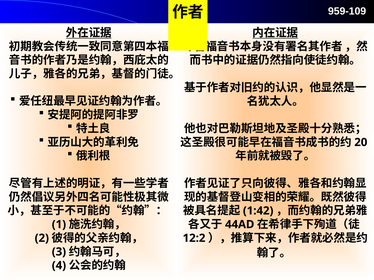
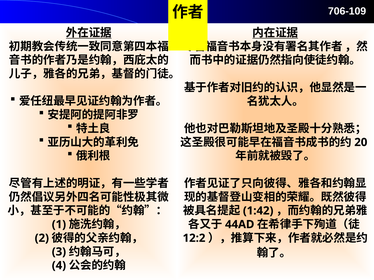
959-109: 959-109 -> 706-109 (347, 11)
